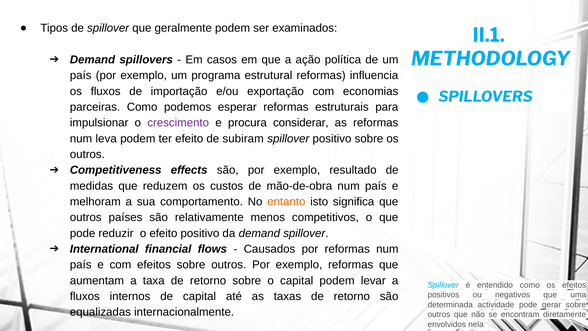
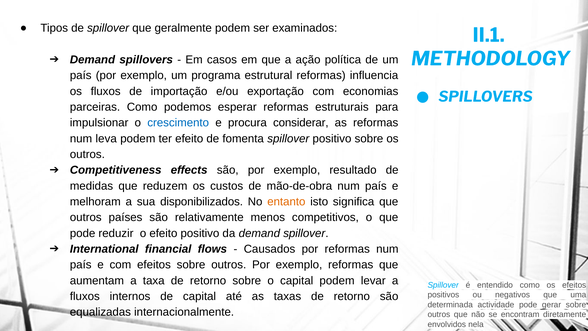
crescimento colour: purple -> blue (178, 123)
subiram: subiram -> fomenta (243, 139)
comportamento: comportamento -> disponibilizados (202, 202)
